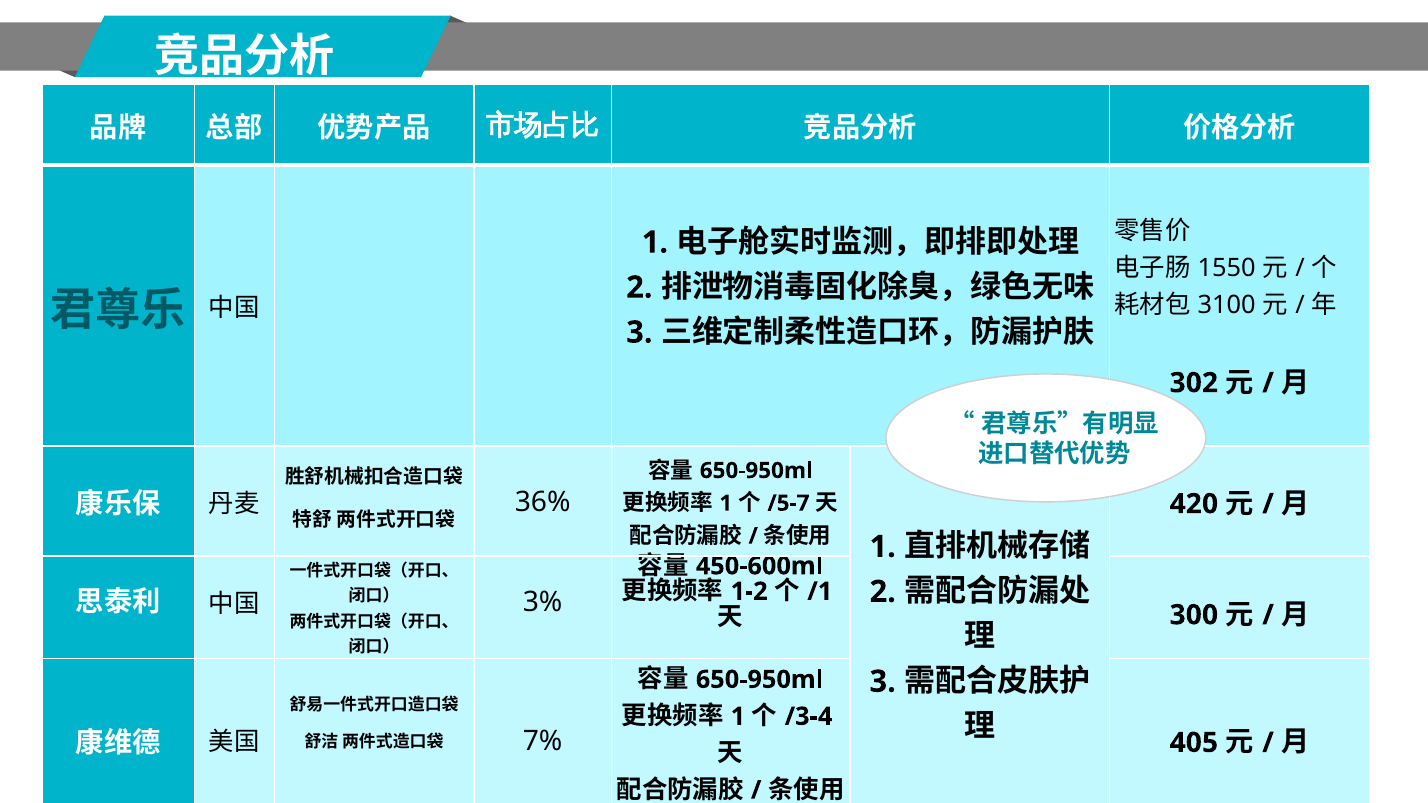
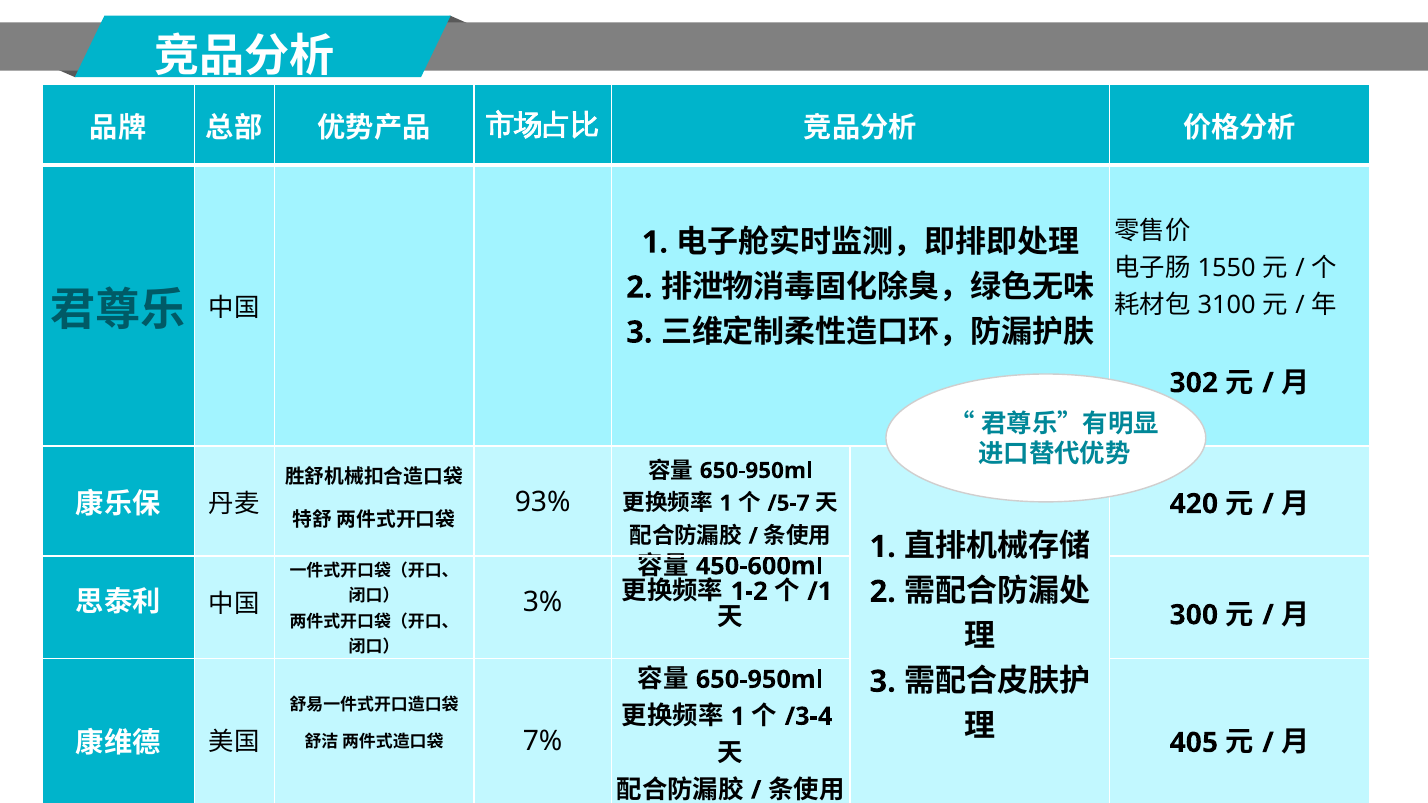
36%: 36% -> 93% (543, 503)
